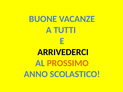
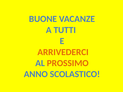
ARRIVEDERCI colour: black -> orange (63, 52)
